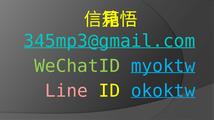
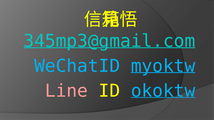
WeChatID colour: light green -> light blue (77, 66)
